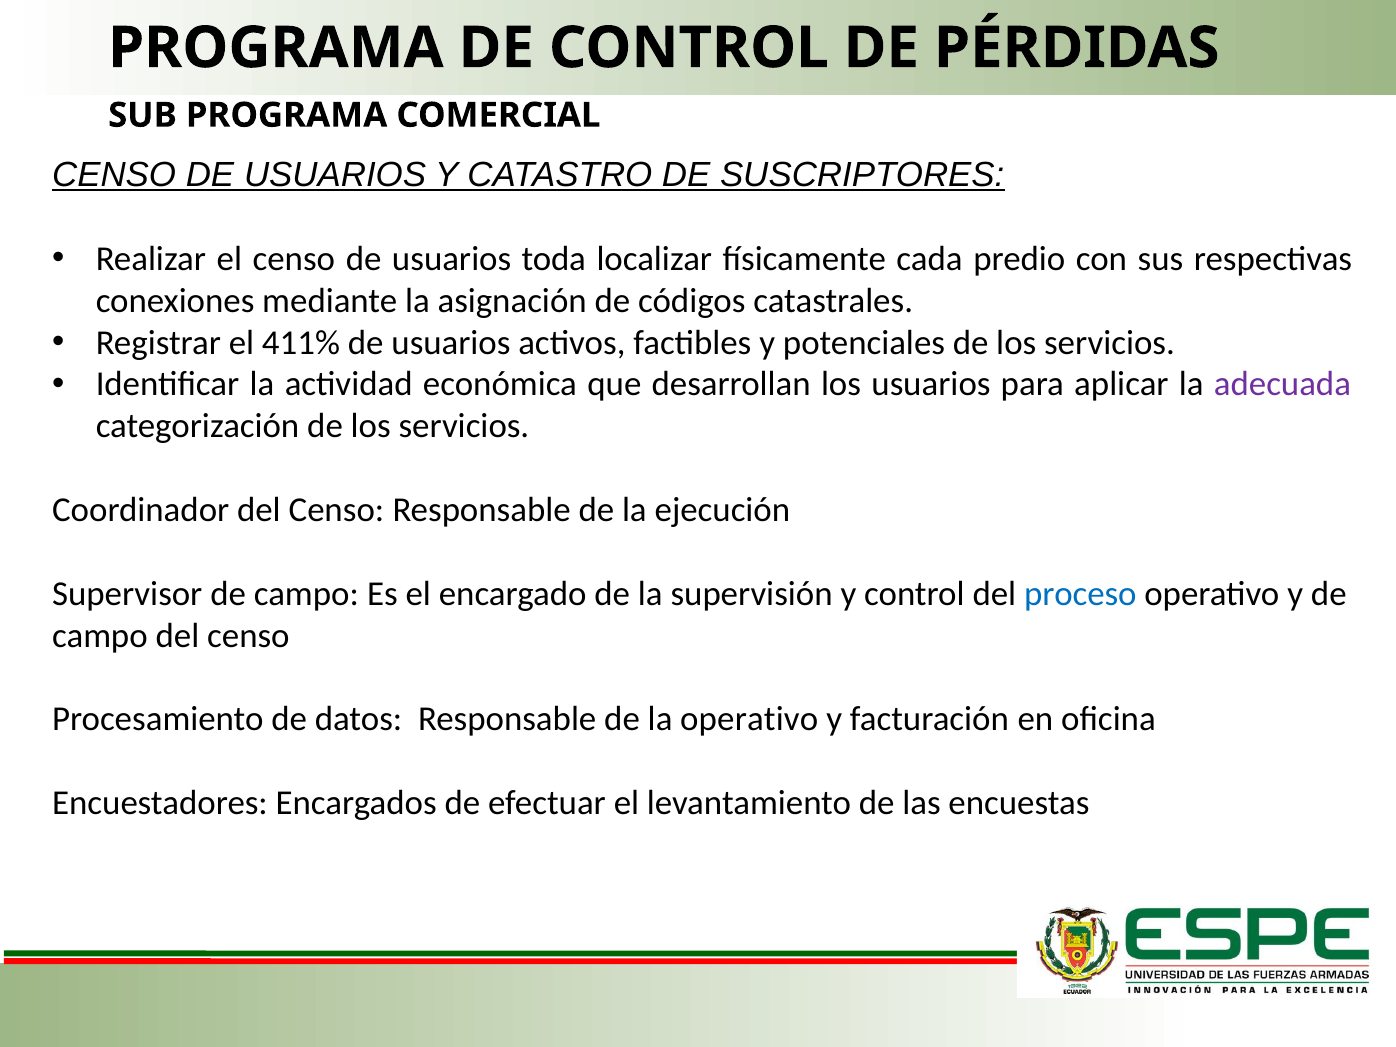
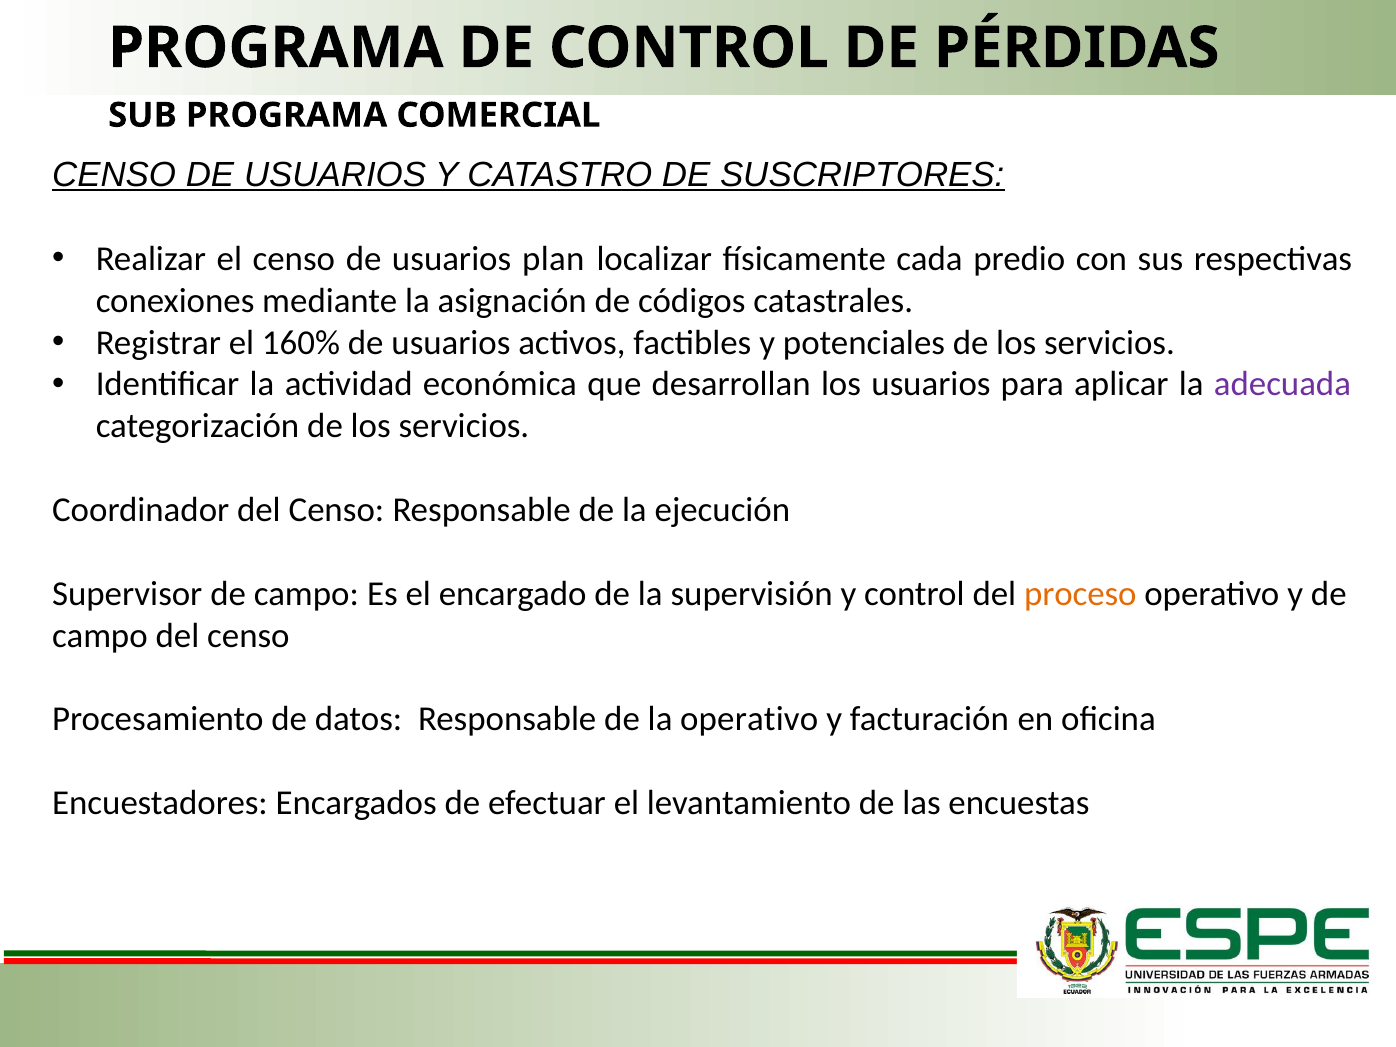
toda: toda -> plan (553, 259)
411%: 411% -> 160% (301, 343)
proceso colour: blue -> orange (1080, 594)
